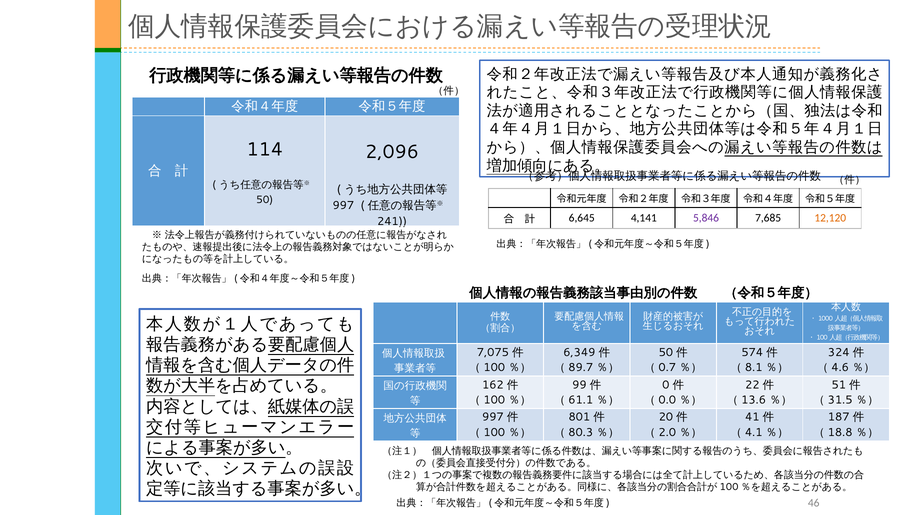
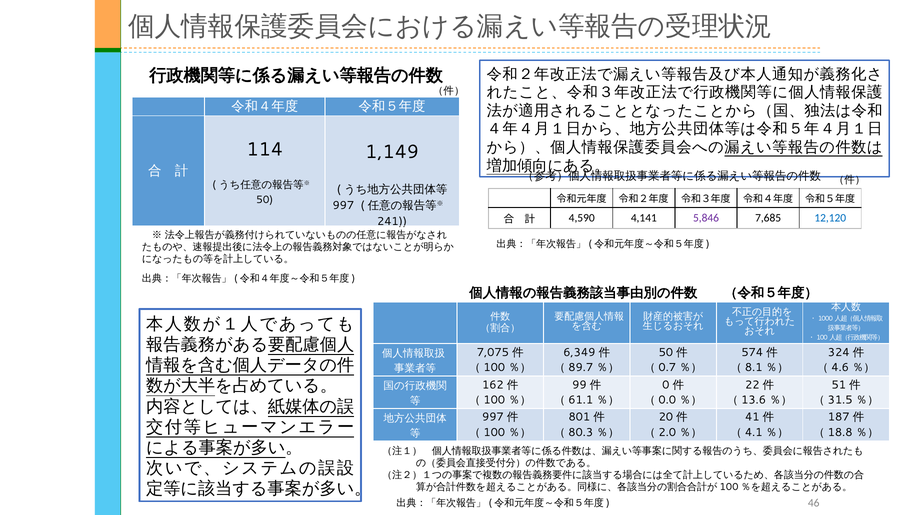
2,096: 2,096 -> 1,149 (392, 152)
6,645: 6,645 -> 4,590 (582, 218)
12,120 colour: orange -> blue (830, 218)
